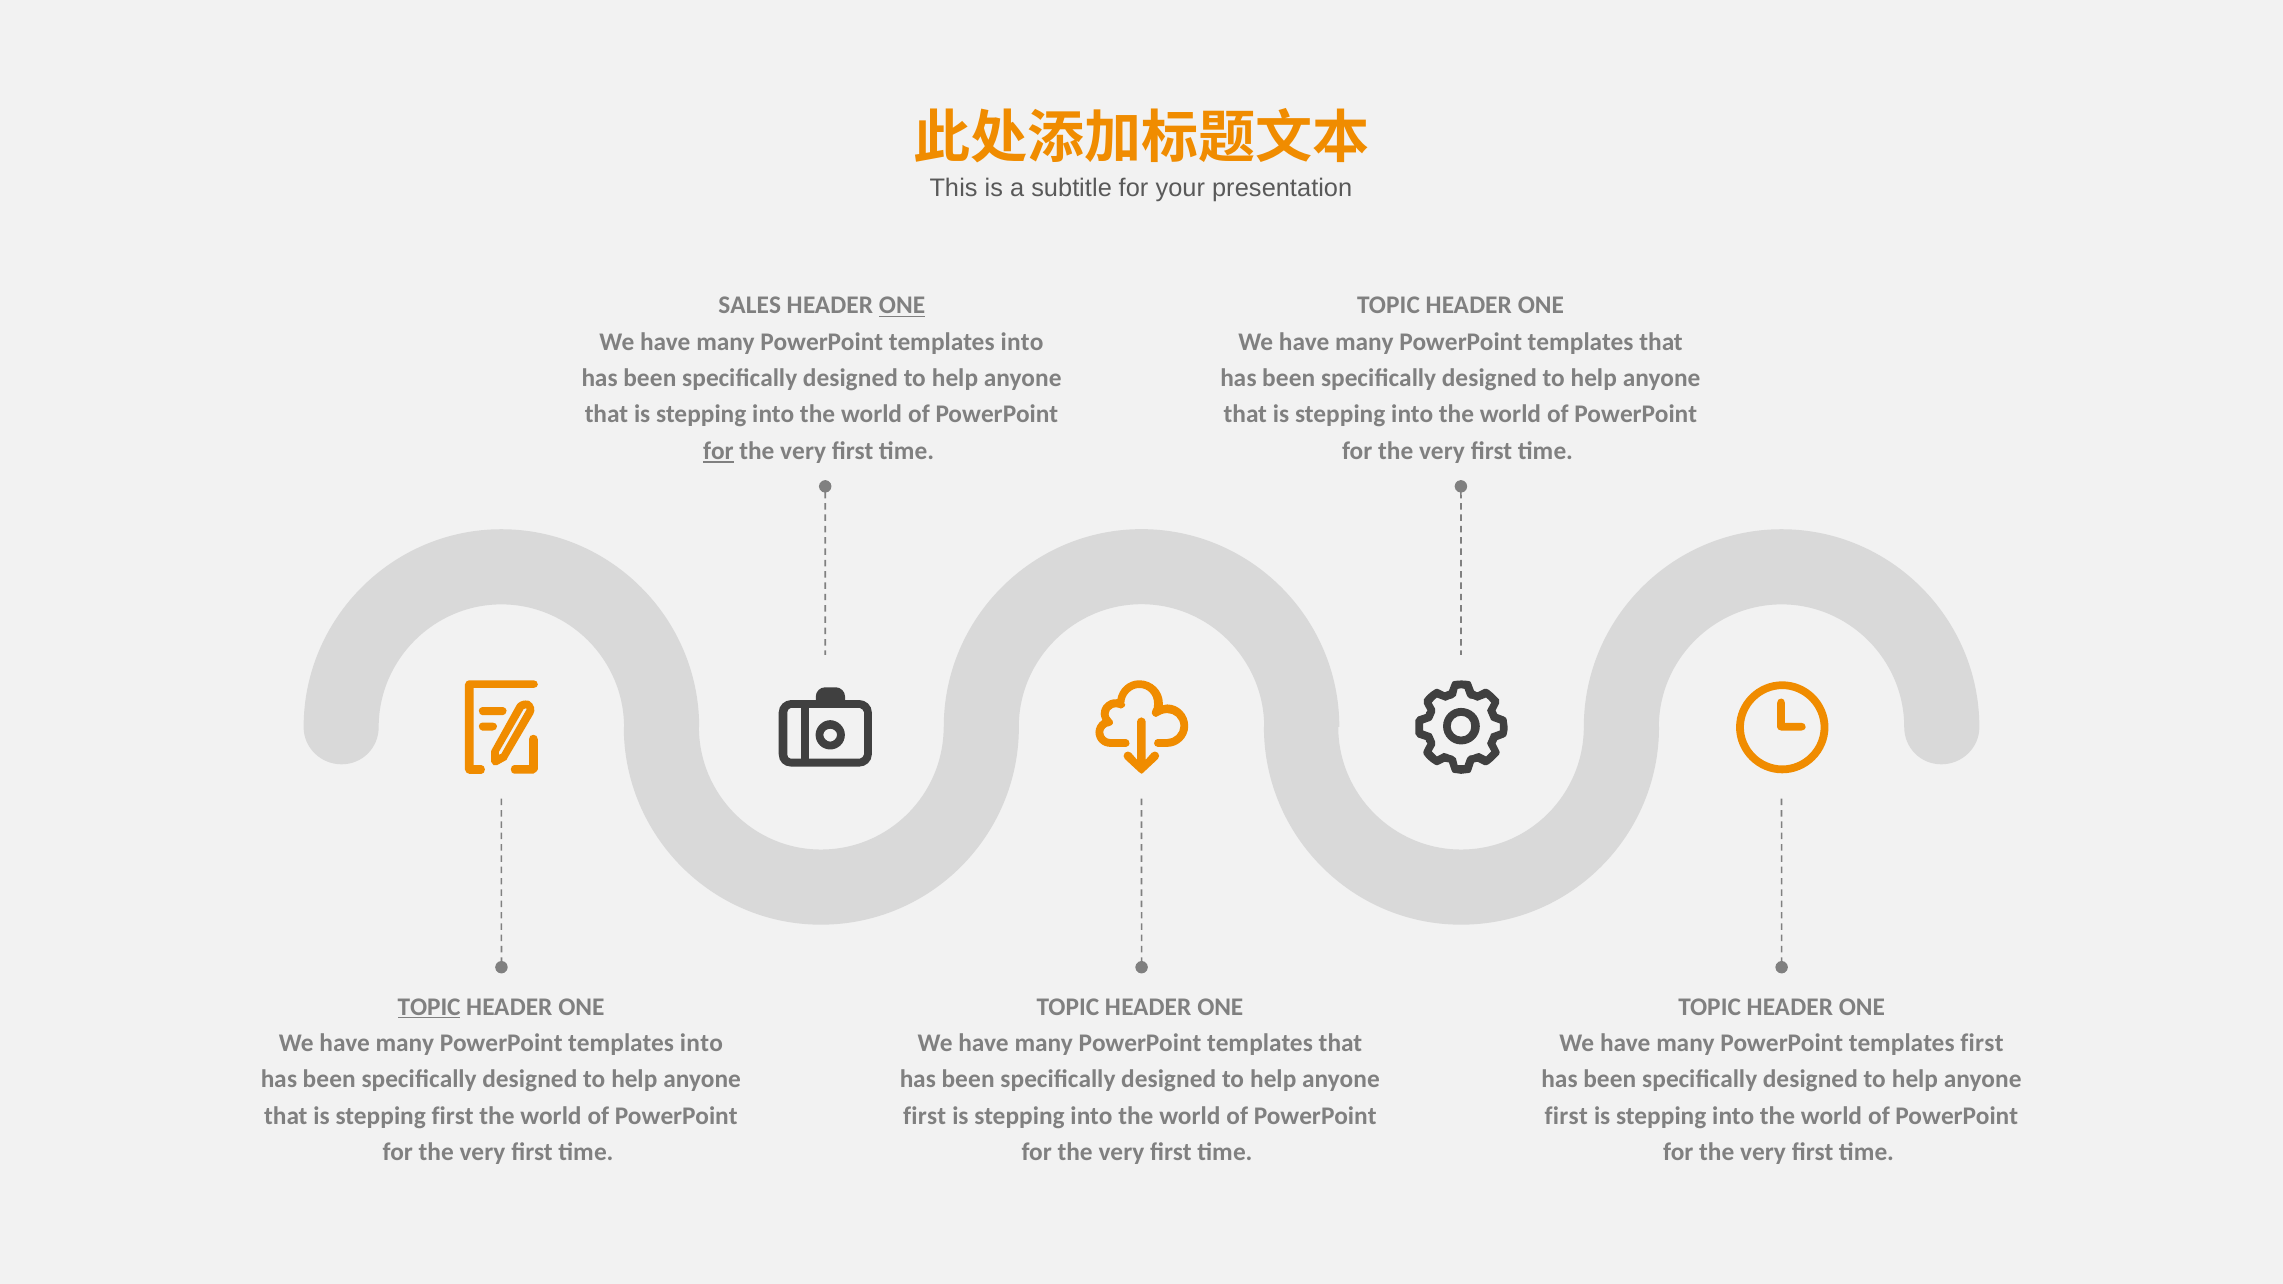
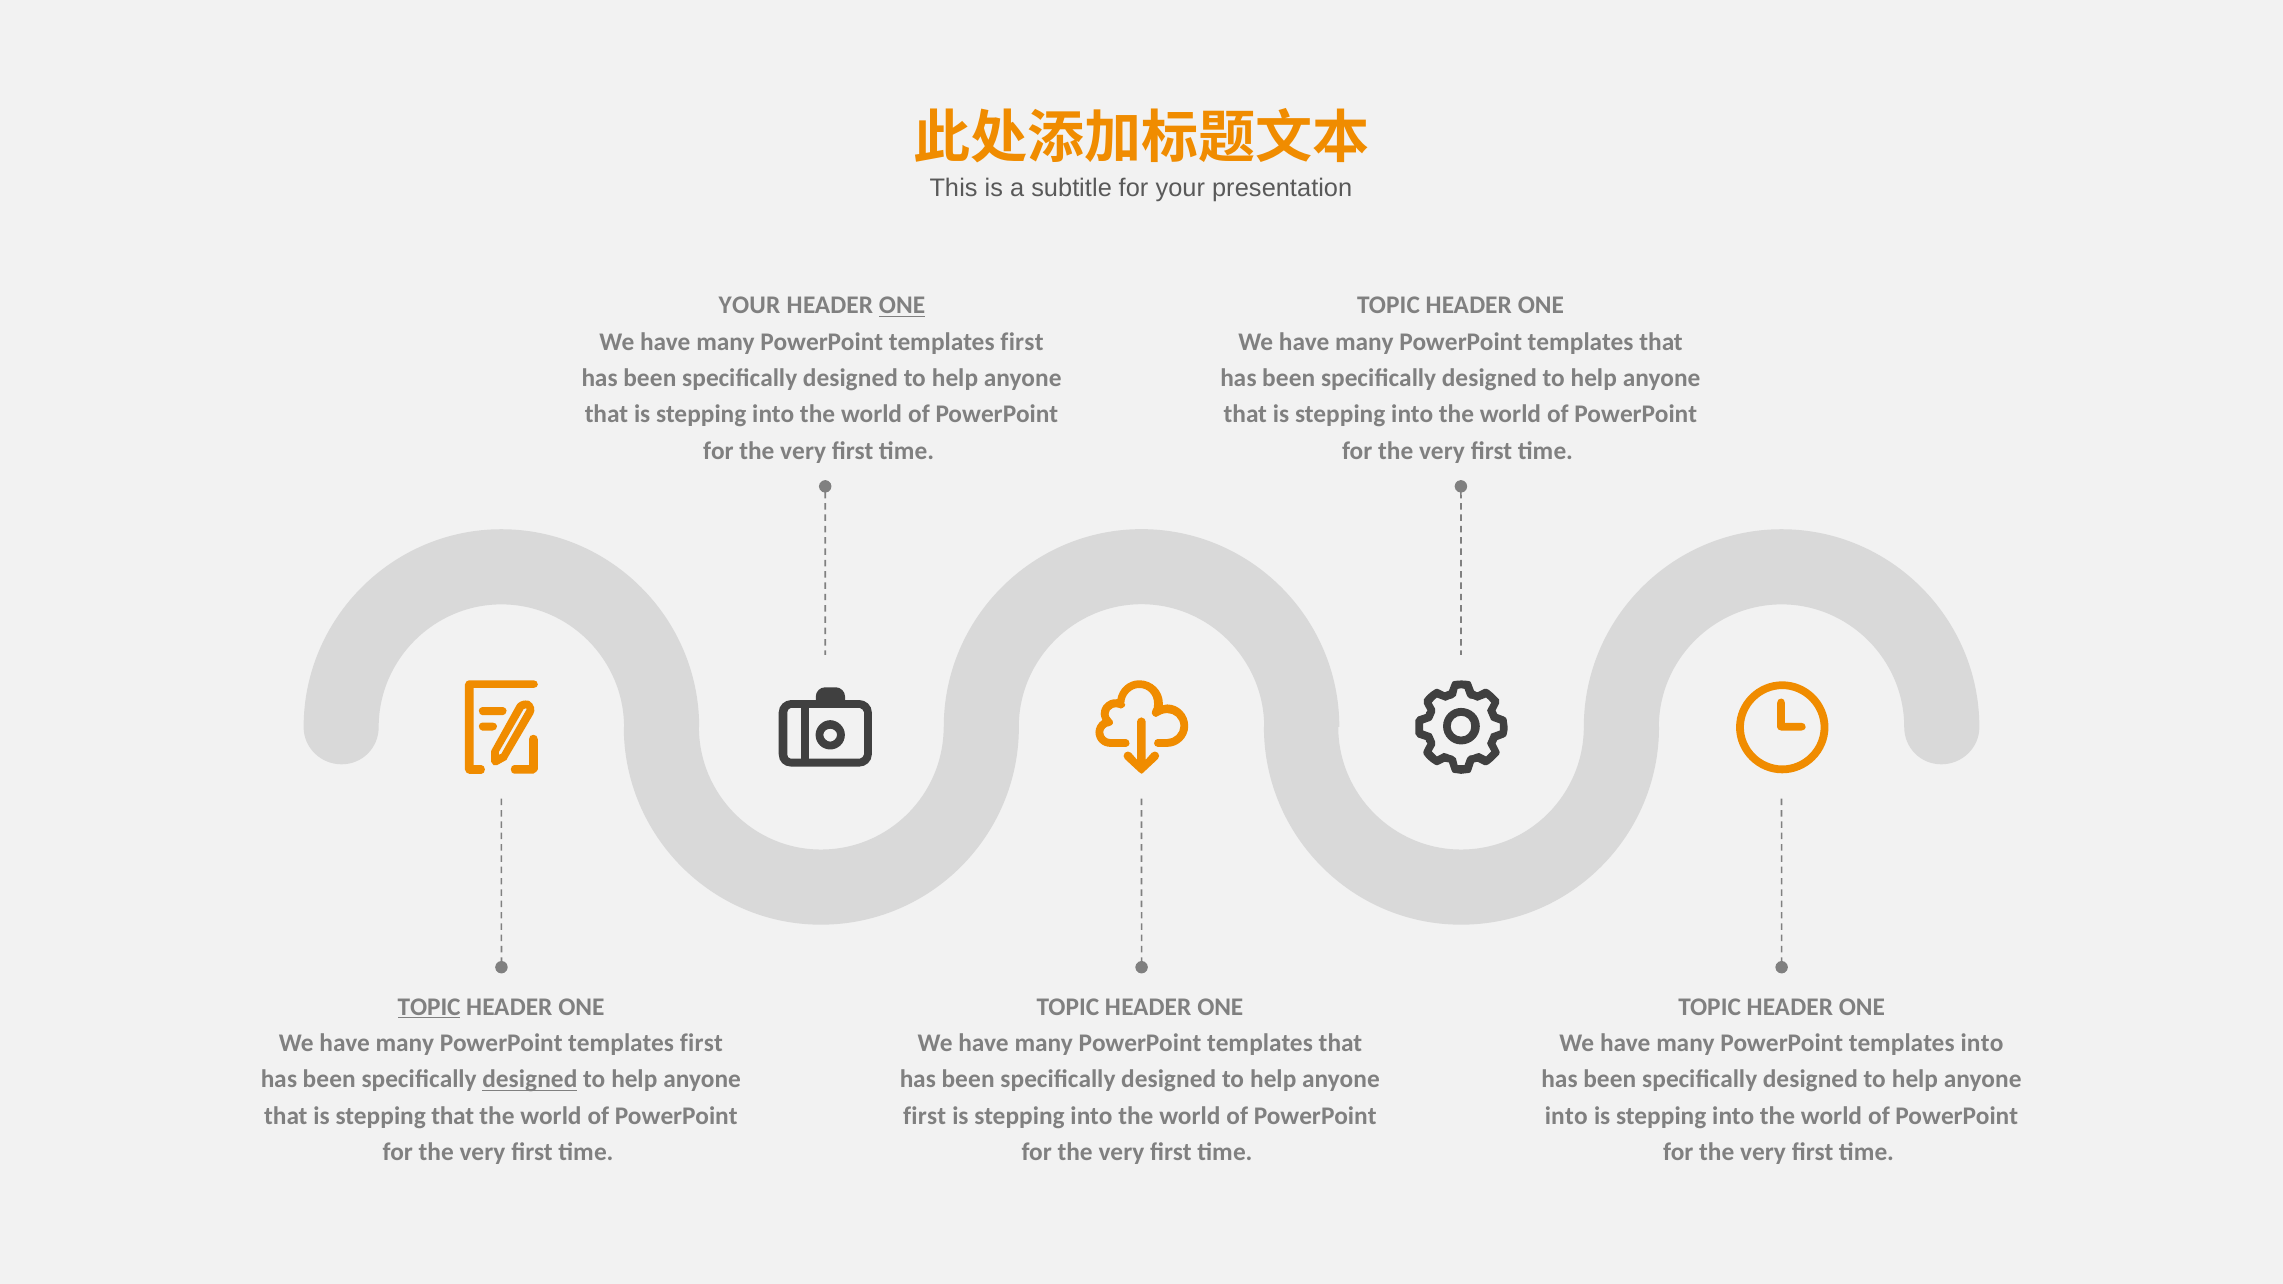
SALES: SALES -> YOUR (750, 305)
into: into -> first (1022, 342)
for underline: present -> none (718, 451)
into: into -> first (701, 1043)
templates first: first -> into (1982, 1043)
designed underline: none -> present (530, 1079)
stepping first: first -> that (453, 1116)
first: first -> into (1566, 1116)
